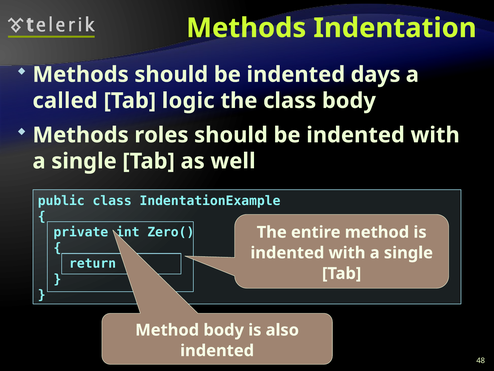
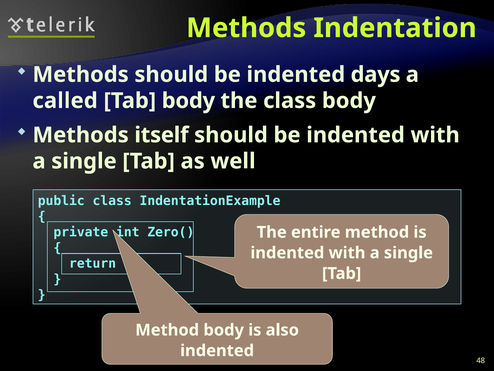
Tab logic: logic -> body (188, 101)
roles: roles -> itself (162, 135)
